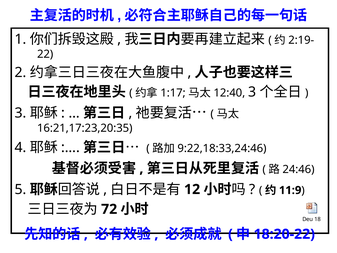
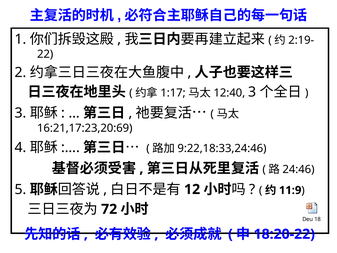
16:21,17:23,20:35: 16:21,17:23,20:35 -> 16:21,17:23,20:69 (85, 128)
